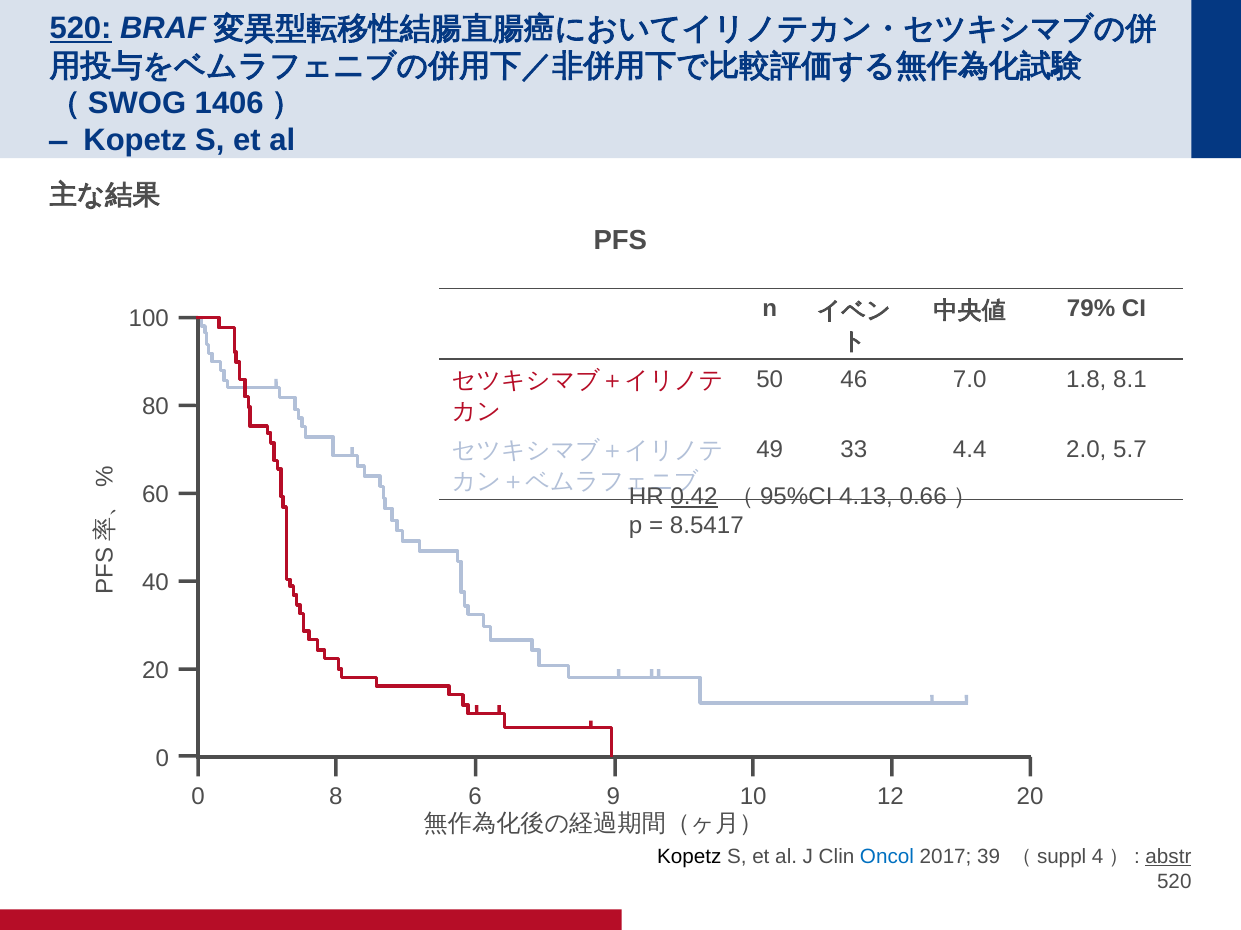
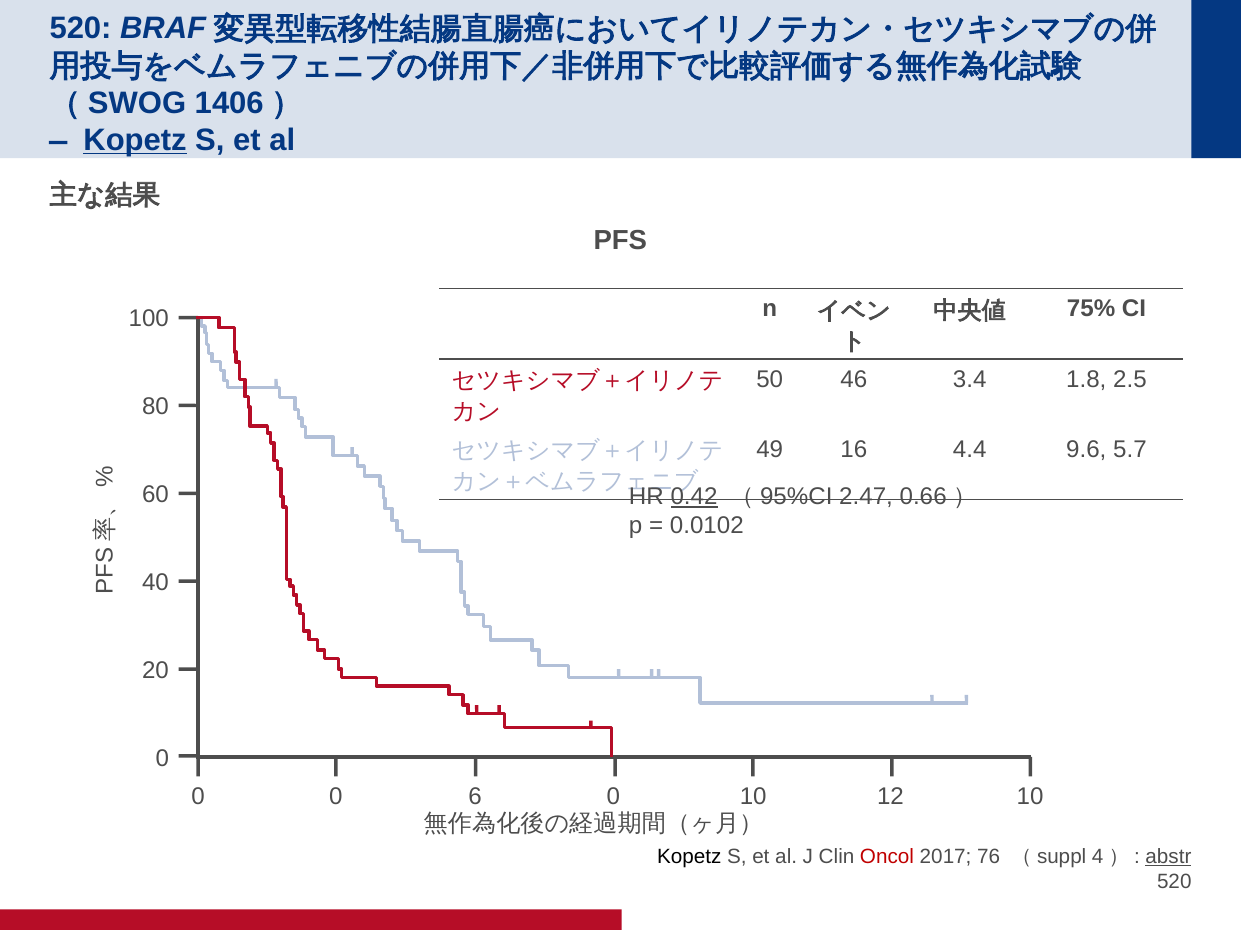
520 underline: present -> none (81, 29)
Kopetz underline: none -> present (135, 140)
79%: 79% -> 75% (1091, 309)
7.0: 7.0 -> 3.4 (970, 380)
8.1: 8.1 -> 2.5 (1130, 380)
33: 33 -> 16 (854, 450)
2.0: 2.0 -> 9.6 (1086, 450)
4.13: 4.13 -> 2.47 (866, 497)
8.5417: 8.5417 -> 0.0102 (707, 526)
8: 8 -> 0 (336, 797)
6 9: 9 -> 0 (613, 797)
12 20: 20 -> 10 (1030, 797)
Oncol colour: blue -> red (887, 858)
39: 39 -> 76 (989, 858)
